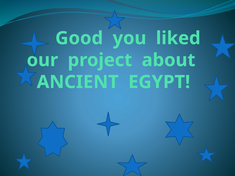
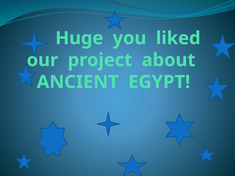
Good: Good -> Huge (79, 38)
